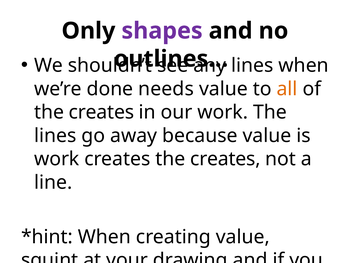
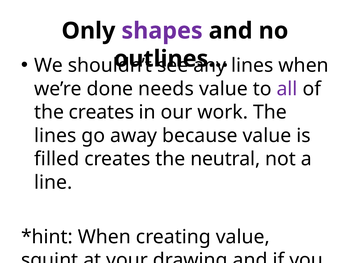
all colour: orange -> purple (287, 89)
work: work -> filled (57, 159)
creates the creates: creates -> neutral (225, 159)
